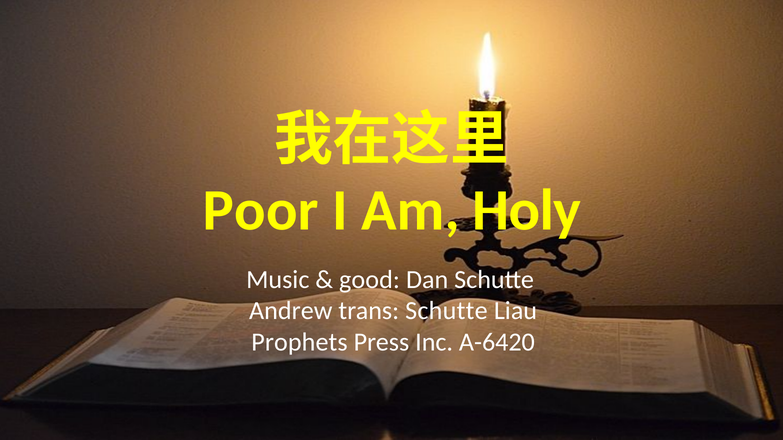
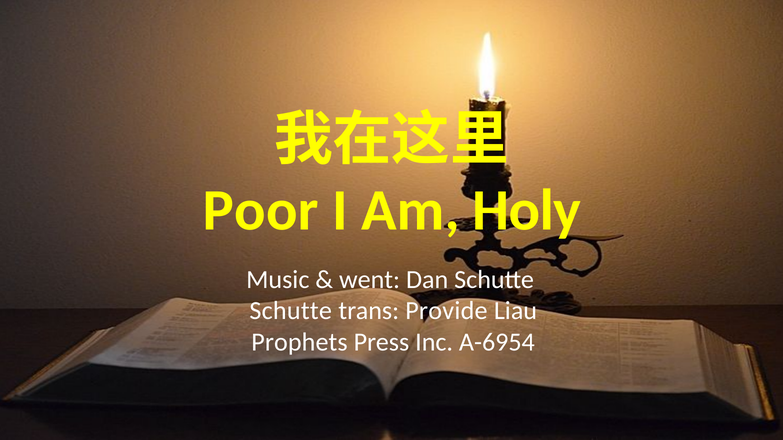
good: good -> went (370, 280)
Andrew: Andrew -> Schutte (291, 311)
trans Schutte: Schutte -> Provide (446, 311)
A-6420: A-6420 -> A-6954 (497, 342)
